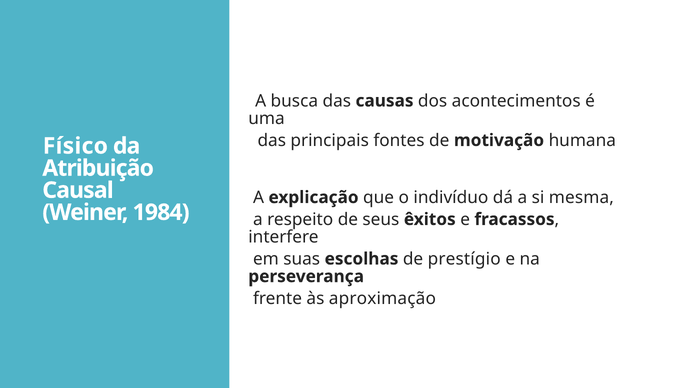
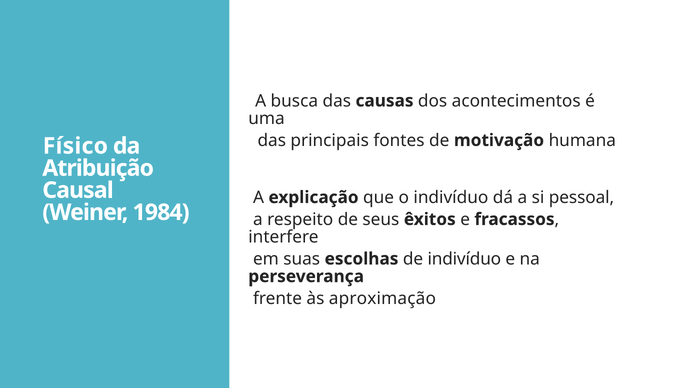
mesma: mesma -> pessoal (582, 197)
de prestígio: prestígio -> indivíduo (464, 259)
